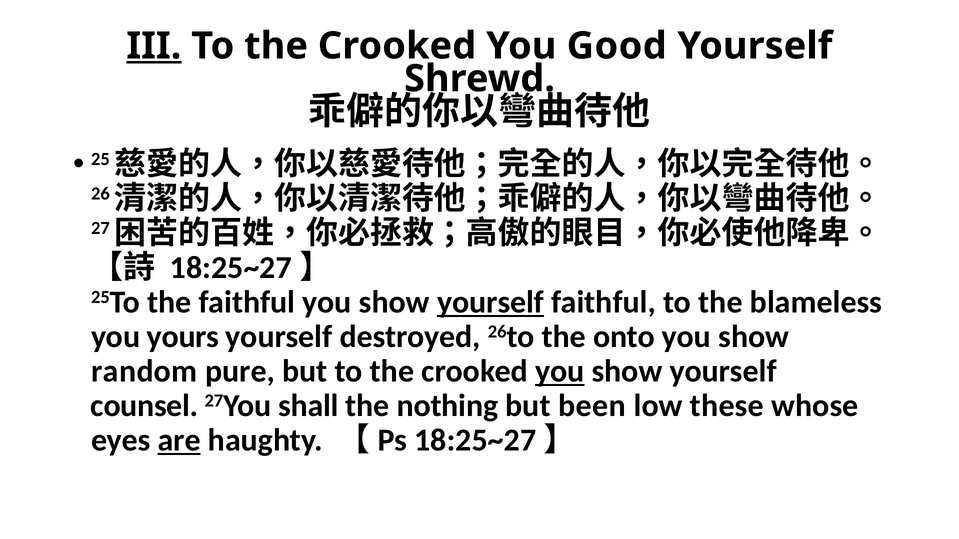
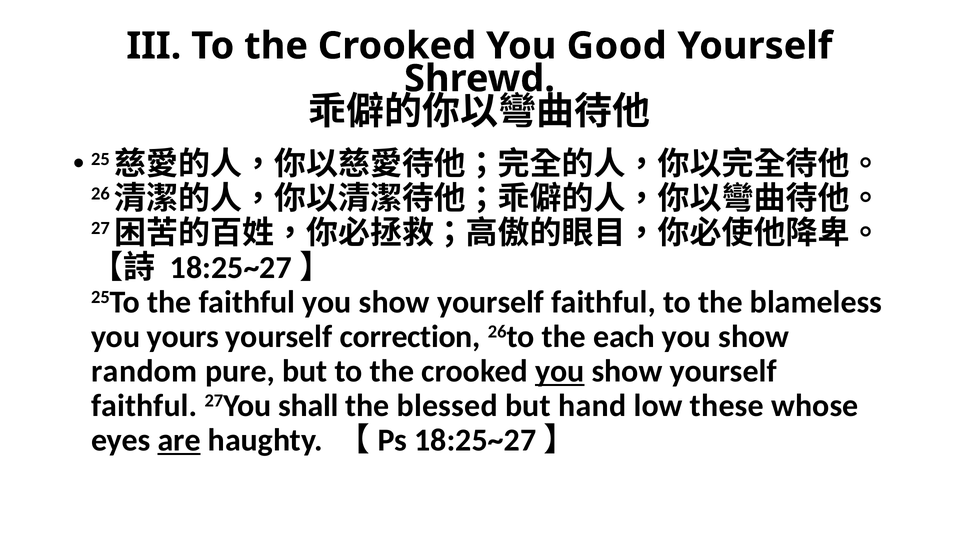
III underline: present -> none (154, 46)
yourself underline: present -> none (491, 302)
destroyed: destroyed -> correction (410, 337)
onto: onto -> each (624, 337)
counsel: counsel -> faithful (144, 406)
nothing: nothing -> blessed (447, 406)
been: been -> hand (592, 406)
